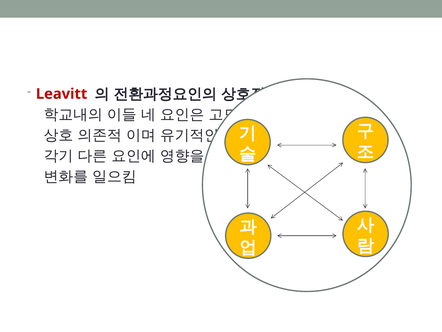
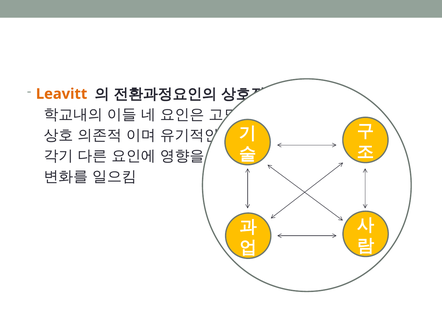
Leavitt colour: red -> orange (62, 94)
